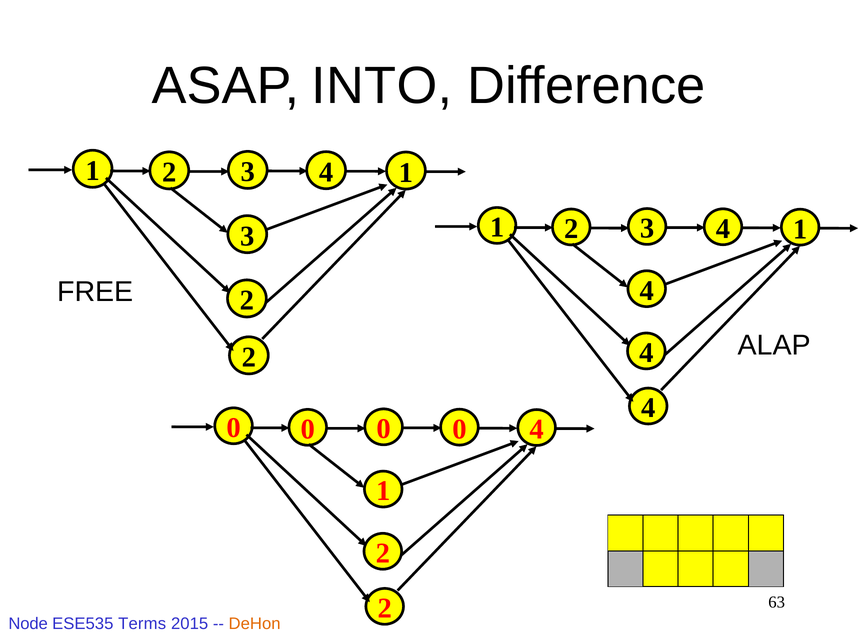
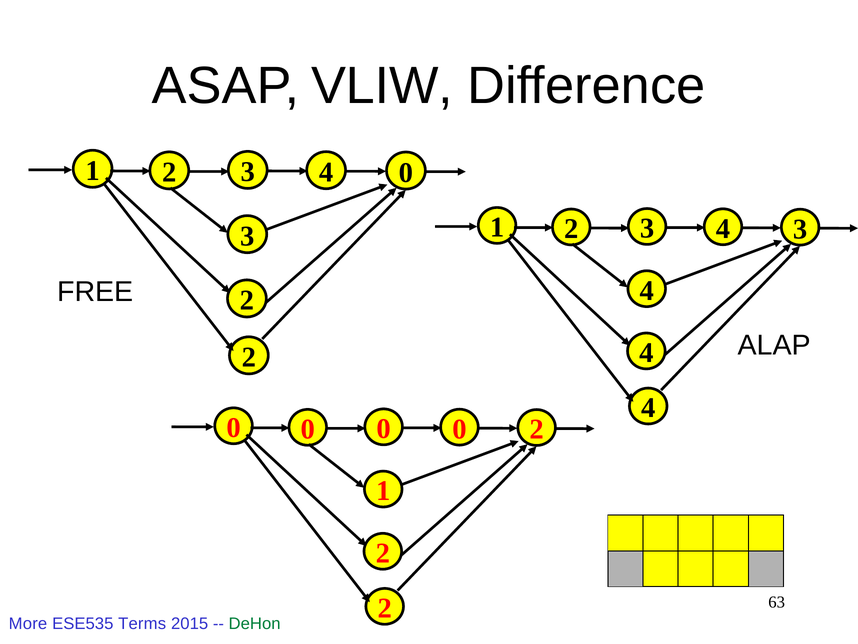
INTO: INTO -> VLIW (382, 86)
1: 1 -> 0 (406, 172)
1: 1 -> 3 (800, 229)
0 4: 4 -> 2 (537, 429)
Node: Node -> More (28, 623)
DeHon colour: orange -> green (255, 623)
